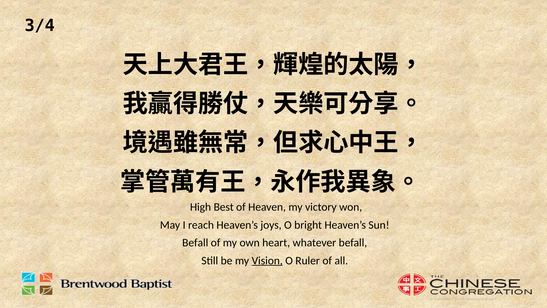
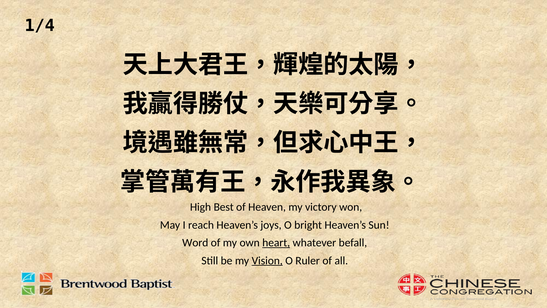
3/4: 3/4 -> 1/4 (40, 26)
Befall: Befall -> Word (195, 243)
heart underline: none -> present (276, 243)
